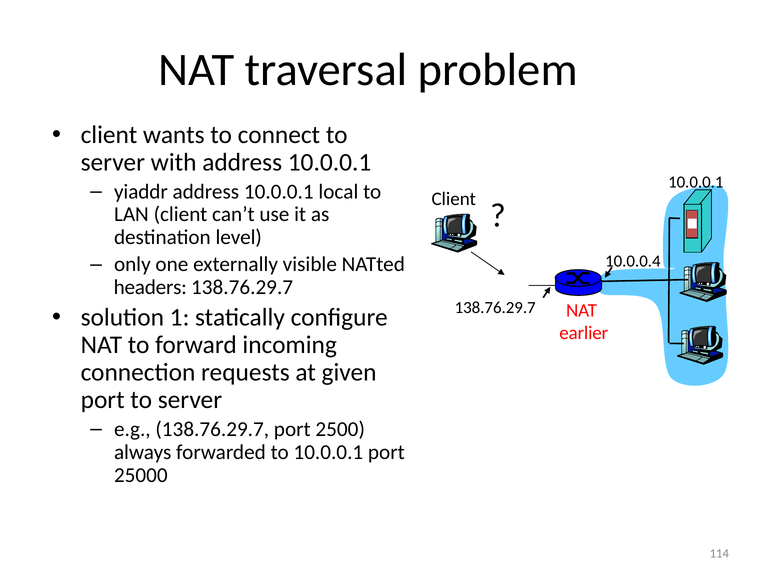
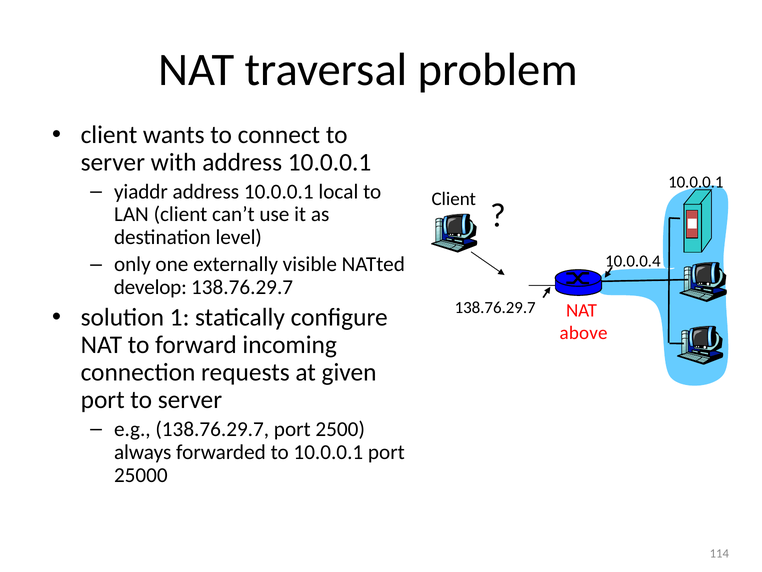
headers: headers -> develop (150, 287)
earlier: earlier -> above (584, 333)
